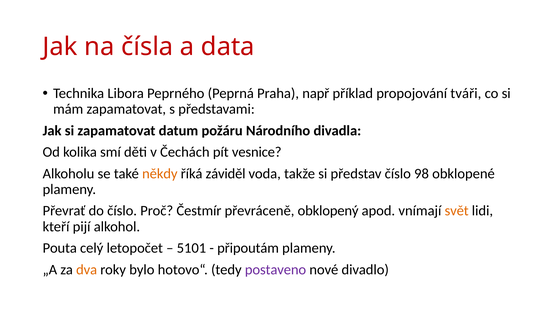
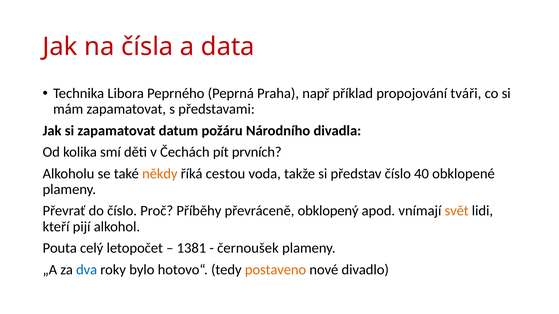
vesnice: vesnice -> prvních (257, 152)
záviděl: záviděl -> cestou (225, 174)
98: 98 -> 40 (422, 174)
Čestmír: Čestmír -> Příběhy (199, 211)
5101: 5101 -> 1381 (191, 248)
připoutám: připoutám -> černoušek (248, 248)
dva colour: orange -> blue (87, 270)
postaveno colour: purple -> orange (276, 270)
